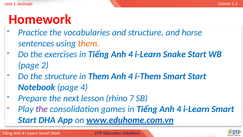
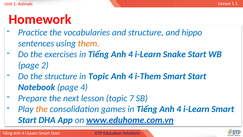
horse: horse -> hippo (192, 32)
in Them: Them -> Topic (98, 76)
lesson rhino: rhino -> topic (117, 98)
the colour: purple -> orange (42, 109)
